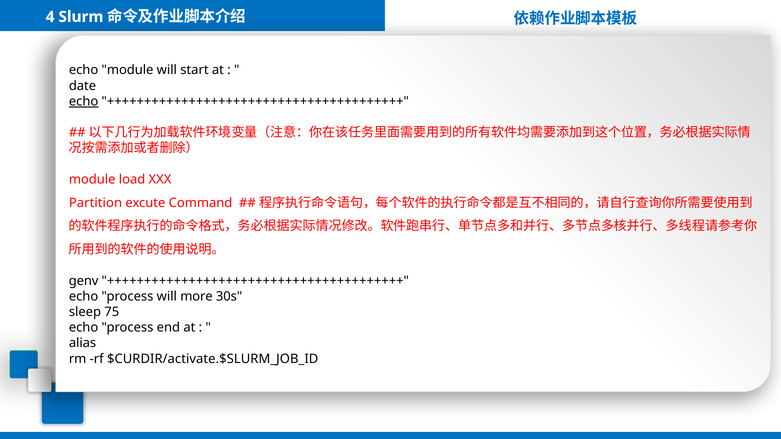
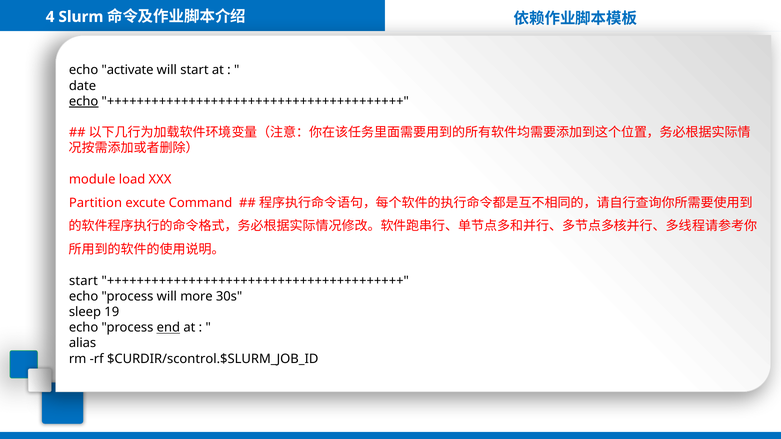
echo module: module -> activate (128, 70)
genv: genv -> start (84, 281)
75: 75 -> 19 (112, 312)
end underline: none -> present (168, 328)
$CURDIR/activate.$SLURM_JOB_ID: $CURDIR/activate.$SLURM_JOB_ID -> $CURDIR/scontrol.$SLURM_JOB_ID (213, 359)
